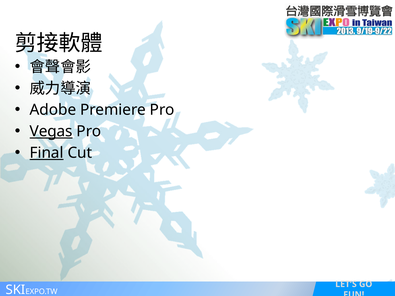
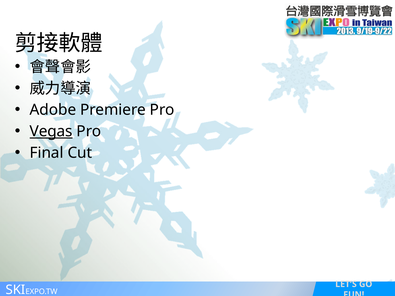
Final underline: present -> none (47, 153)
